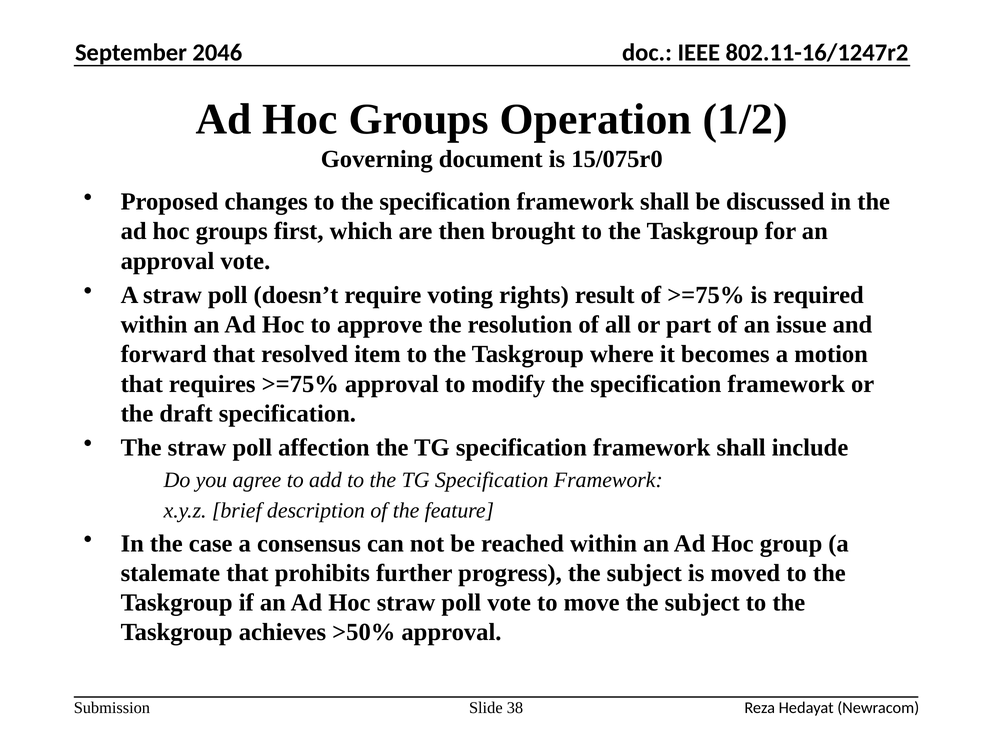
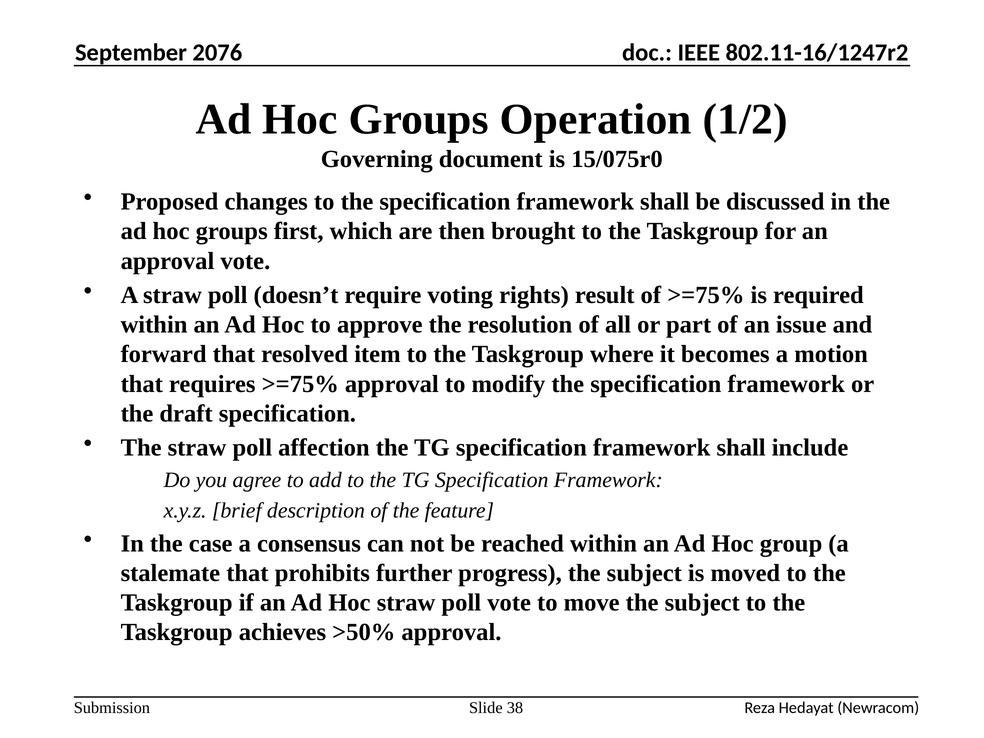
2046: 2046 -> 2076 (217, 53)
